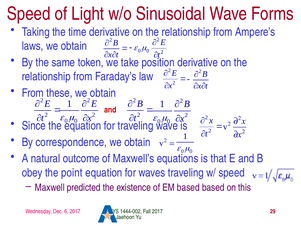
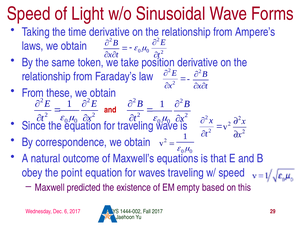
EM based: based -> empty (188, 187)
